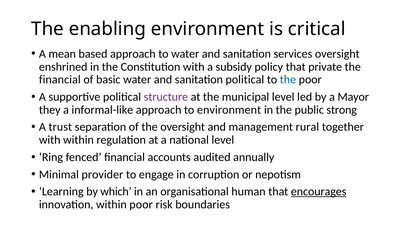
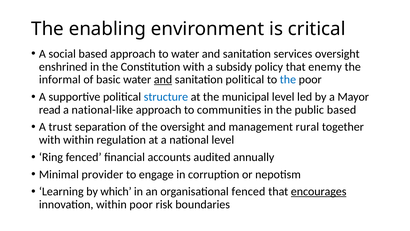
mean: mean -> social (62, 54)
private: private -> enemy (325, 67)
financial: financial -> informal (60, 80)
and underline: none -> present (163, 80)
structure colour: purple -> blue (166, 97)
they: they -> read (50, 110)
informal-like: informal-like -> national-like (102, 110)
to environment: environment -> communities (229, 110)
public strong: strong -> based (342, 110)
organisational human: human -> fenced (248, 191)
